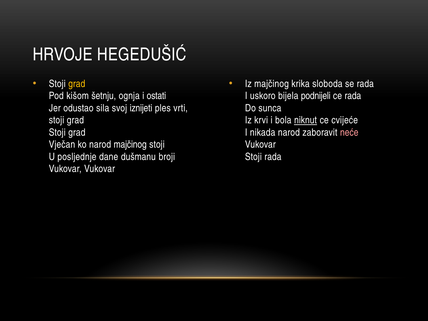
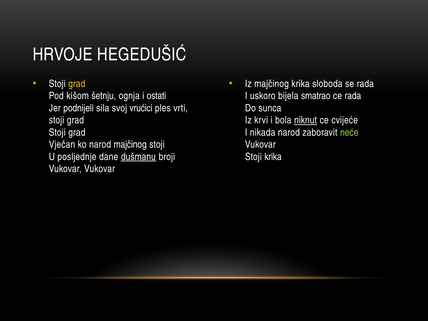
podnijeli: podnijeli -> smatrao (316, 96)
odustao: odustao -> podnijeli (79, 108)
iznijeti: iznijeti -> vrućici (141, 108)
neće colour: pink -> light green (349, 132)
dušmanu underline: none -> present (138, 157)
Stoji rada: rada -> krika (273, 157)
